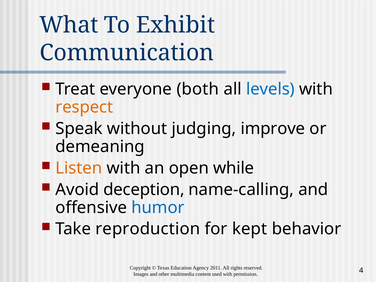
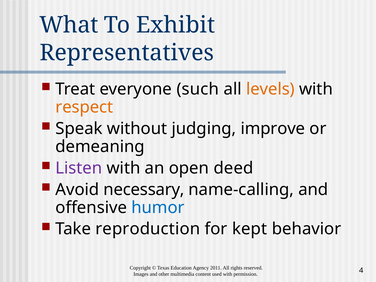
Communication: Communication -> Representatives (127, 53)
both: both -> such (198, 89)
levels colour: blue -> orange (270, 89)
Listen colour: orange -> purple (79, 168)
while: while -> deed (233, 168)
deception: deception -> necessary (144, 189)
